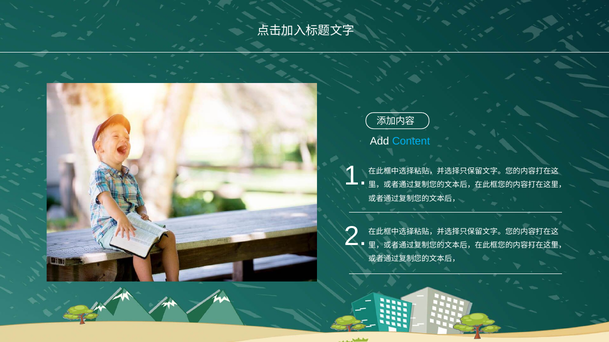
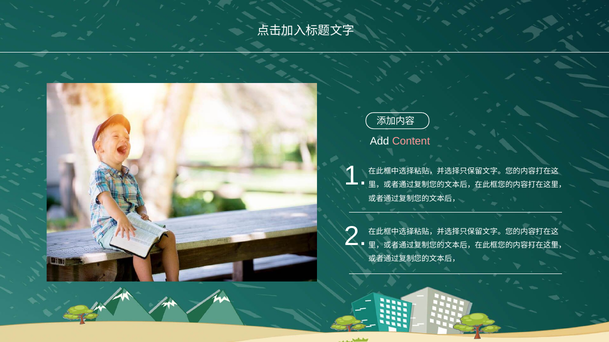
Content colour: light blue -> pink (411, 142)
